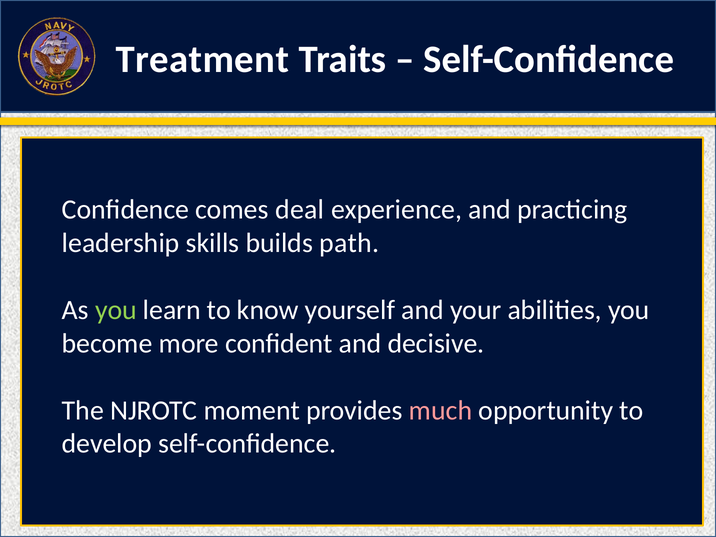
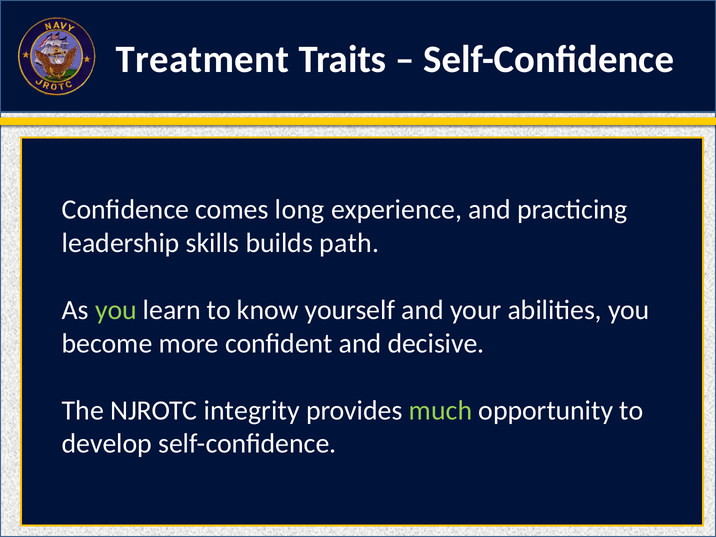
deal: deal -> long (300, 210)
moment: moment -> integrity (252, 410)
much colour: pink -> light green (441, 410)
